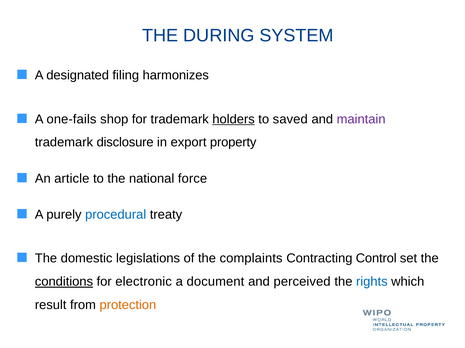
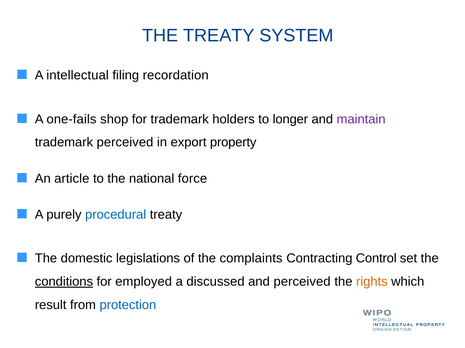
THE DURING: DURING -> TREATY (219, 36)
designated: designated -> intellectual (78, 75)
harmonizes: harmonizes -> recordation (176, 75)
holders underline: present -> none (234, 119)
saved: saved -> longer (290, 119)
trademark disclosure: disclosure -> perceived (125, 143)
electronic: electronic -> employed (144, 282)
document: document -> discussed (215, 282)
rights colour: blue -> orange (372, 282)
protection colour: orange -> blue (128, 305)
